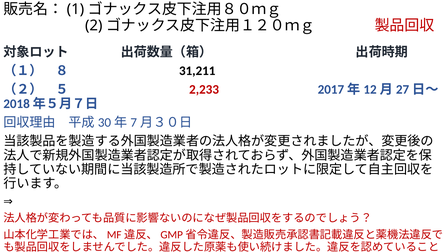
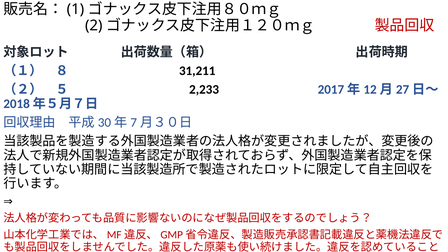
2,233 colour: red -> black (204, 90)
